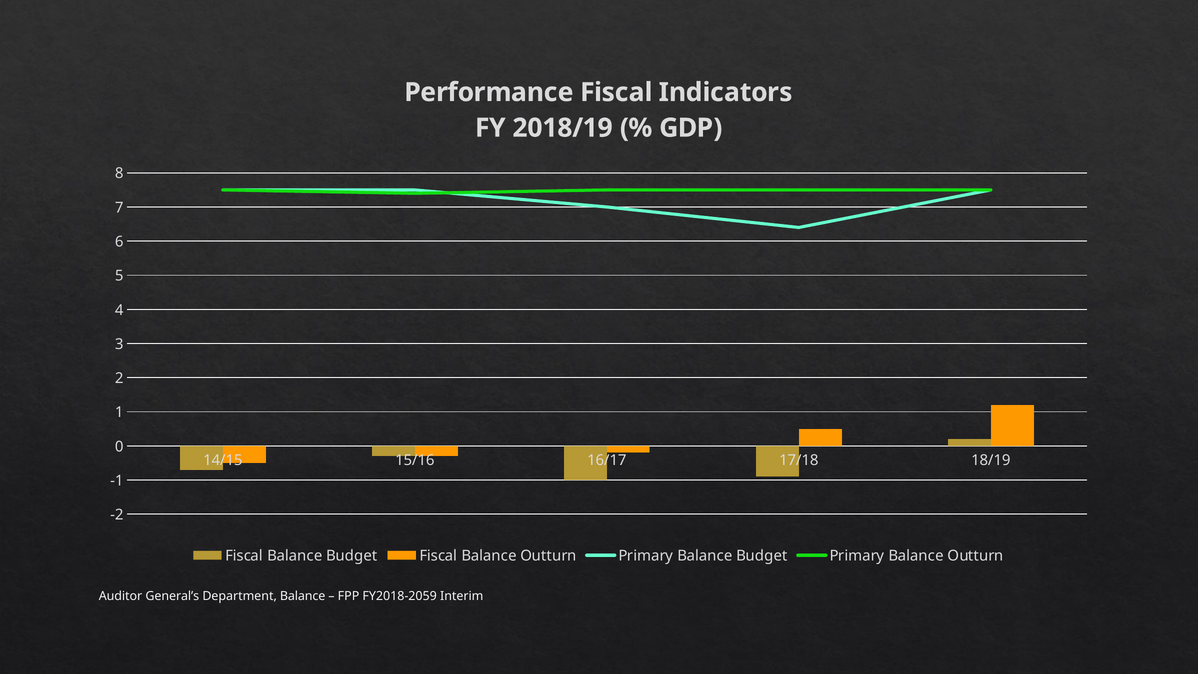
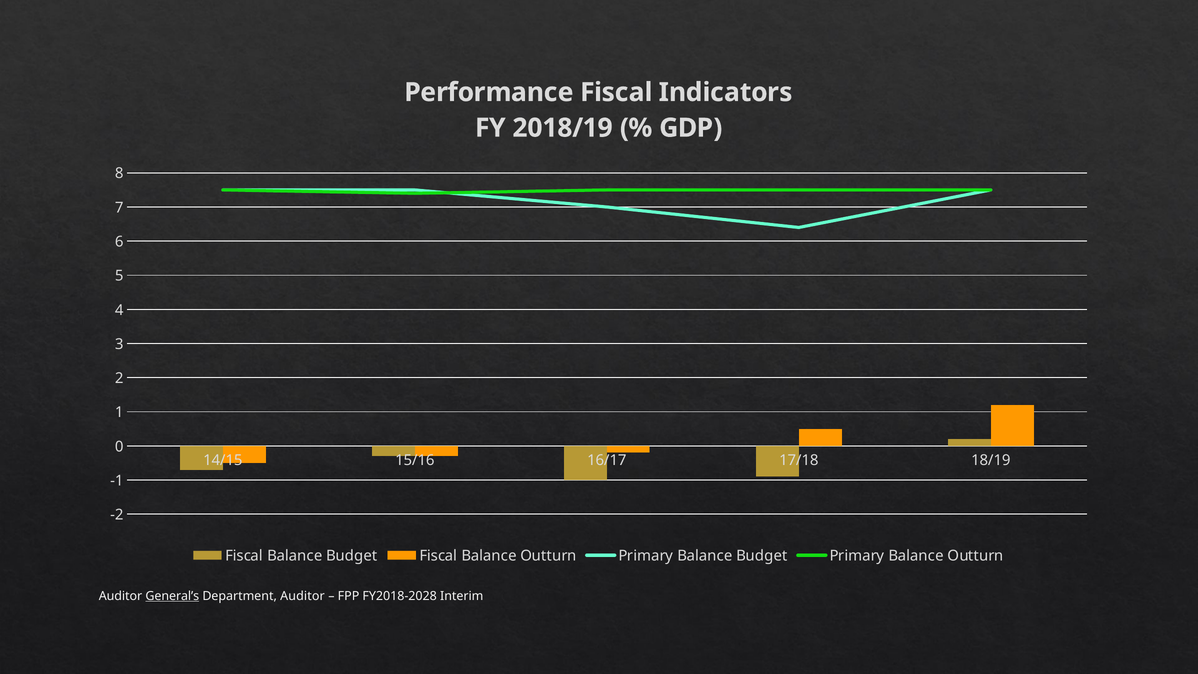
General’s underline: none -> present (172, 596)
Department Balance: Balance -> Auditor (302, 596)
FY2018-2059: FY2018-2059 -> FY2018-2028 (400, 596)
